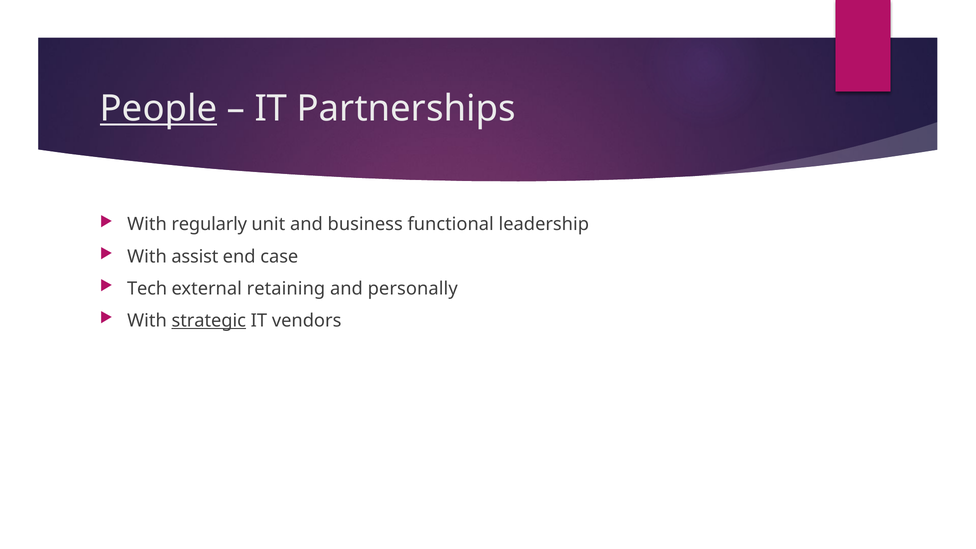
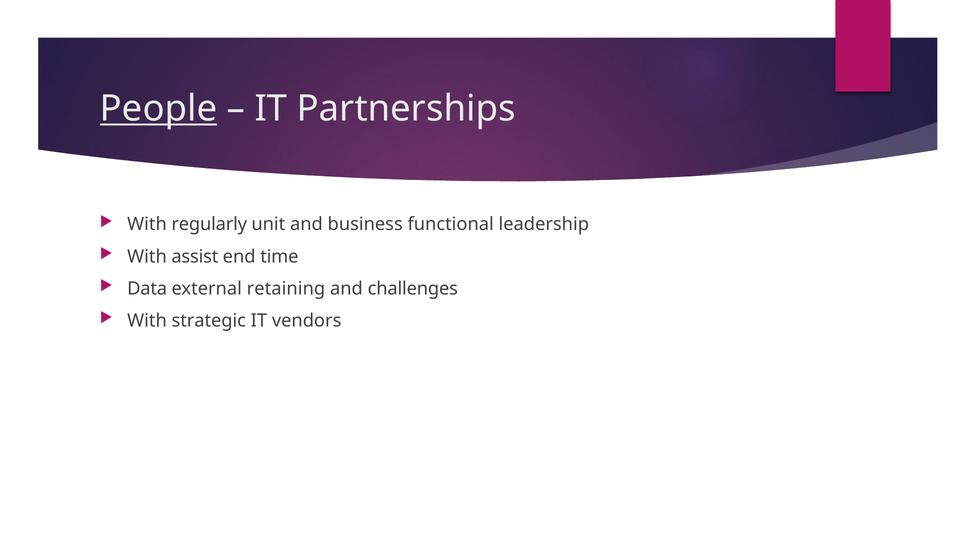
case: case -> time (279, 256)
Tech: Tech -> Data (147, 289)
personally: personally -> challenges (413, 289)
strategic underline: present -> none (209, 321)
